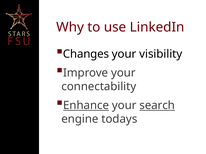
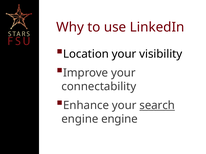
Changes: Changes -> Location (86, 54)
Enhance underline: present -> none (86, 106)
engine todays: todays -> engine (119, 119)
